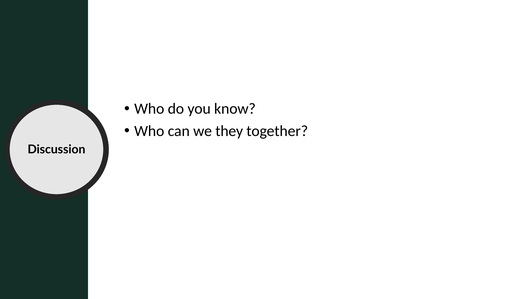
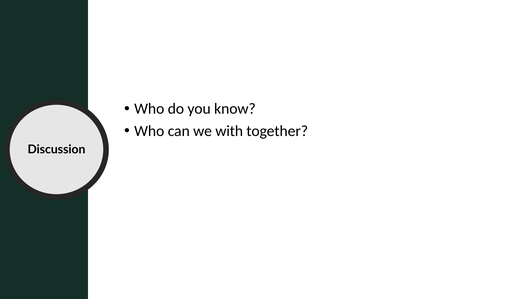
they: they -> with (229, 131)
